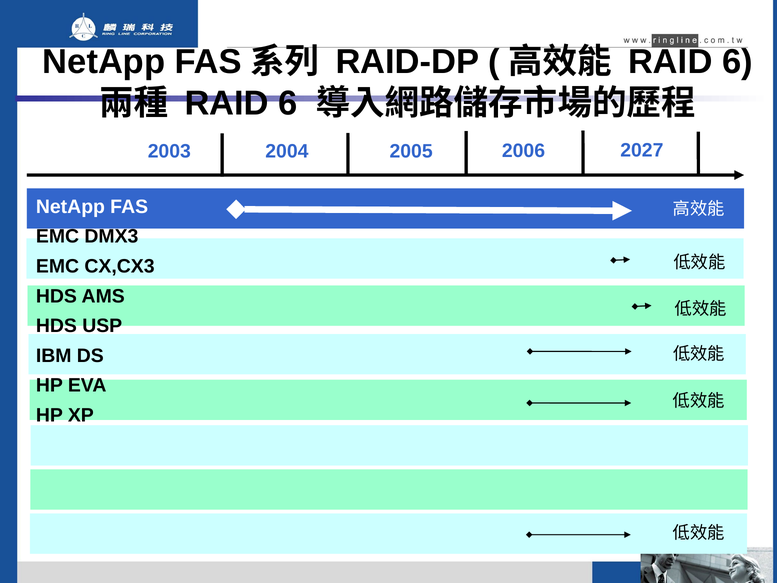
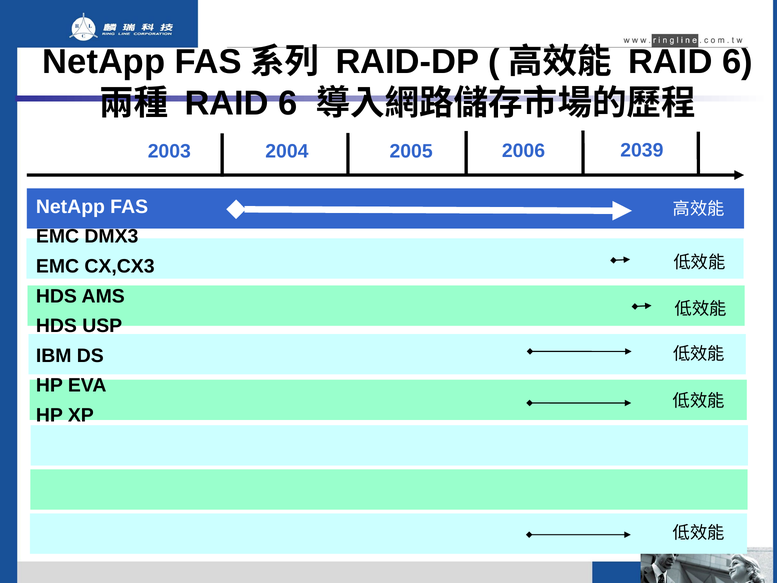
2027: 2027 -> 2039 (642, 150)
